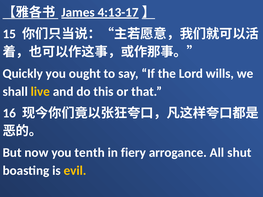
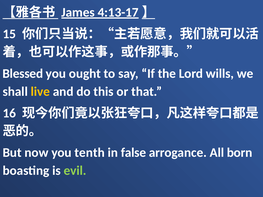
Quickly: Quickly -> Blessed (23, 74)
fiery: fiery -> false (134, 153)
shut: shut -> born (240, 153)
evil colour: yellow -> light green (75, 171)
